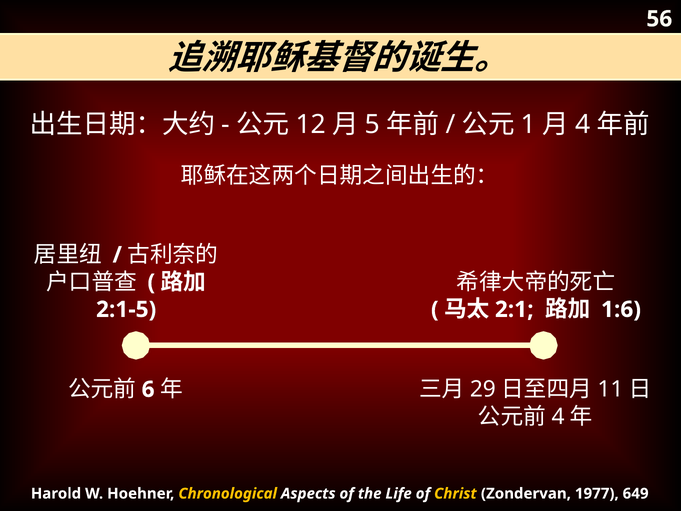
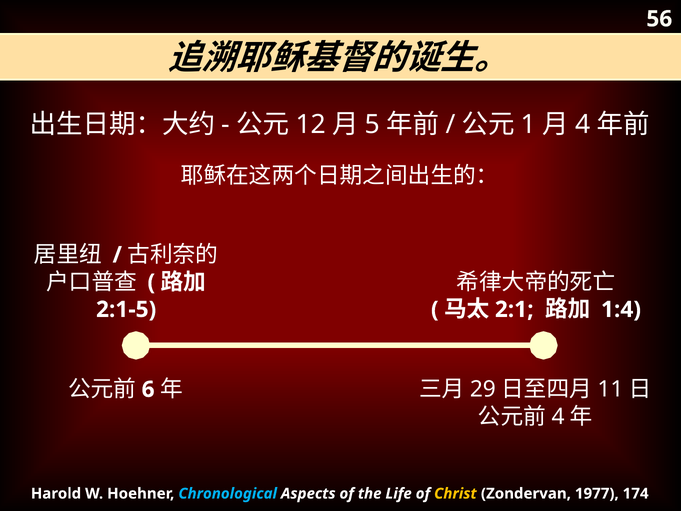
1:6: 1:6 -> 1:4 (621, 309)
Chronological colour: yellow -> light blue (228, 493)
649: 649 -> 174 (636, 493)
